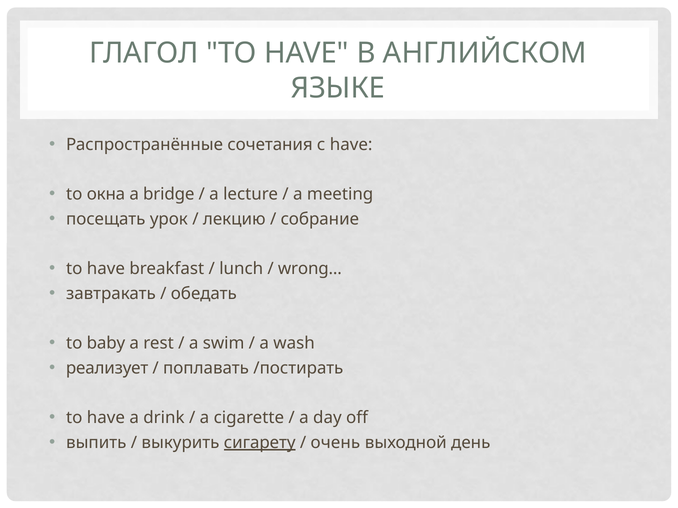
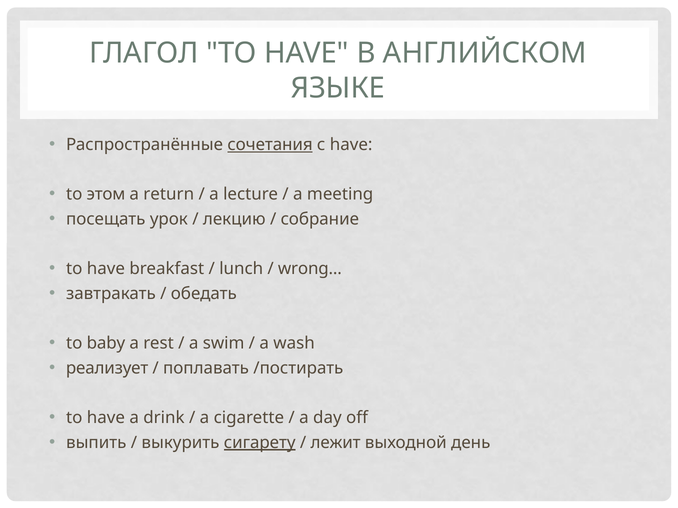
сочетания underline: none -> present (270, 145)
окна: окна -> этом (106, 194)
bridge: bridge -> return (169, 194)
очень: очень -> лежит (336, 443)
